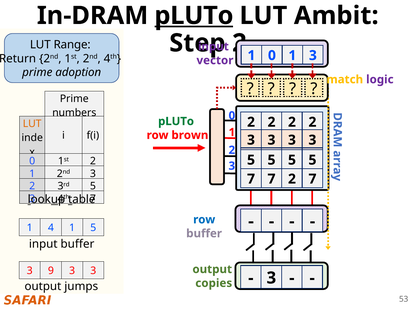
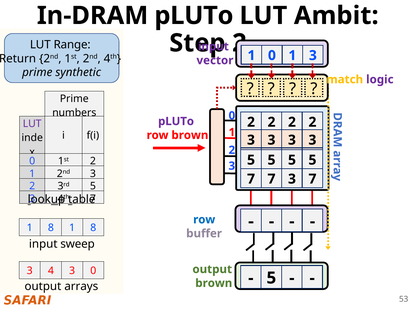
pLUTo underline: present -> none (194, 16)
adoption: adoption -> synthetic (78, 72)
pLUTo colour: green -> purple (176, 121)
LUT colour: orange -> purple (32, 124)
7 2: 2 -> 3 (292, 179)
4: 4 -> 8 (51, 228)
5: 5 -> 8 (93, 228)
input buffer: buffer -> sweep (78, 244)
9: 9 -> 4 (51, 271)
3: 3 -> 0 (93, 271)
3: 3 -> 5 (271, 278)
copies: copies -> brown (214, 283)
jumps: jumps -> arrays (81, 286)
